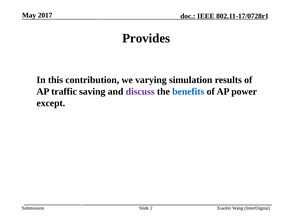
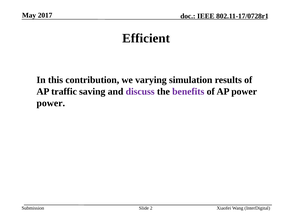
Provides: Provides -> Efficient (146, 38)
benefits colour: blue -> purple (188, 91)
except: except -> power (51, 103)
